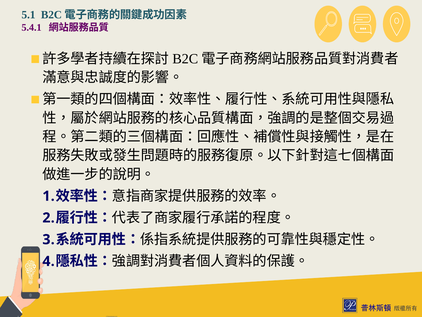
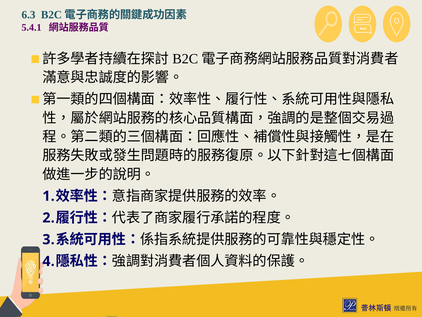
5.1: 5.1 -> 6.3 (29, 15)
